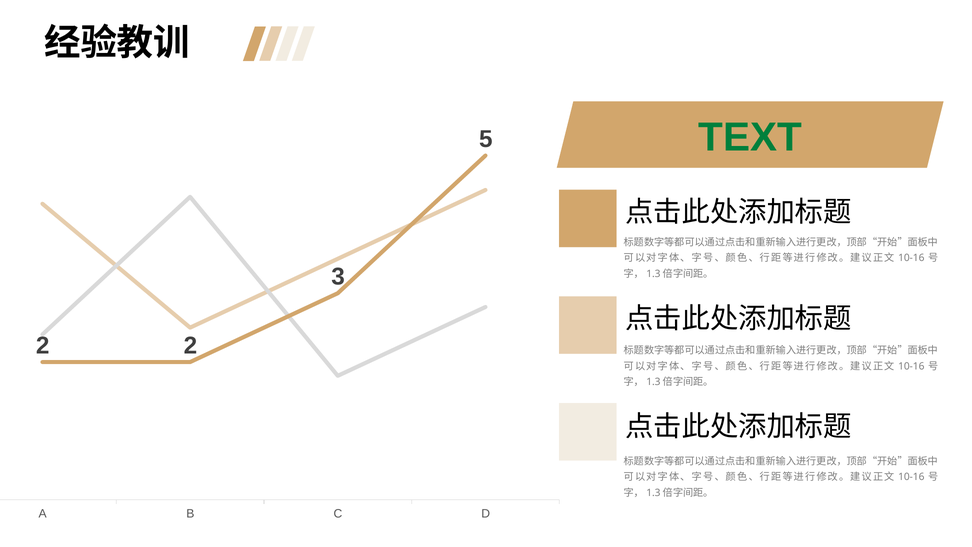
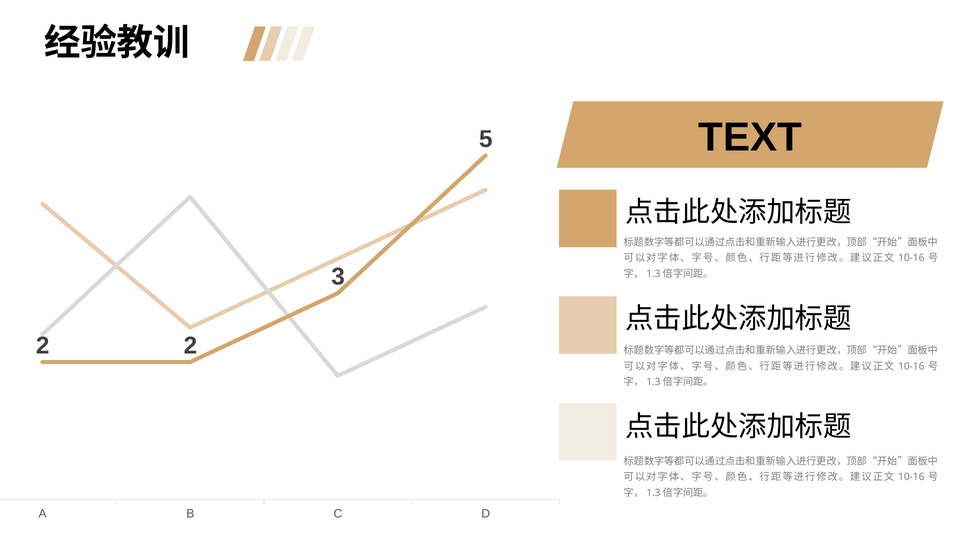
TEXT colour: green -> black (750, 137)
